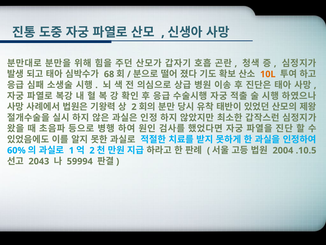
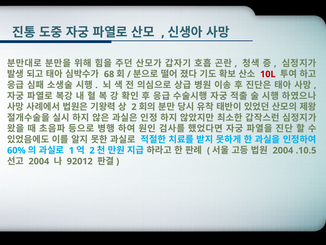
10L colour: orange -> red (268, 74)
2043: 2043 -> 2004 (39, 161)
59994: 59994 -> 92012 (80, 161)
